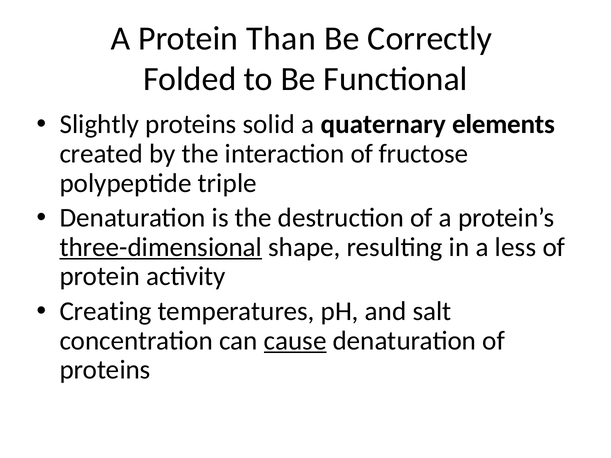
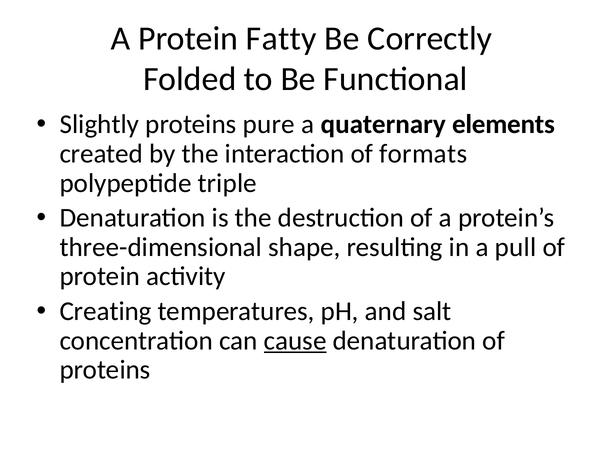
Than: Than -> Fatty (281, 39)
solid: solid -> pure (269, 124)
fructose: fructose -> formats (423, 154)
three-dimensional underline: present -> none (161, 247)
less: less -> pull (515, 247)
